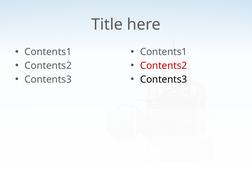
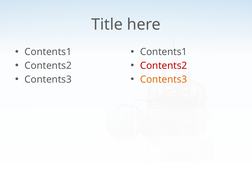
Contents3 colour: black -> orange (164, 79)
